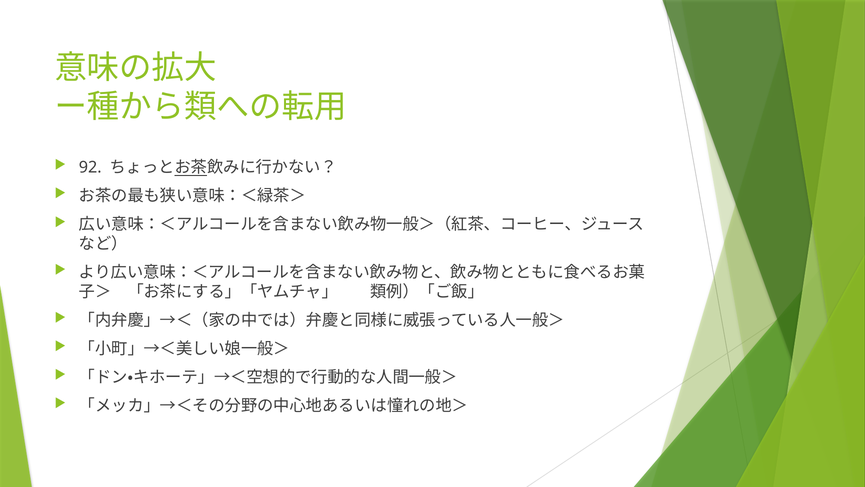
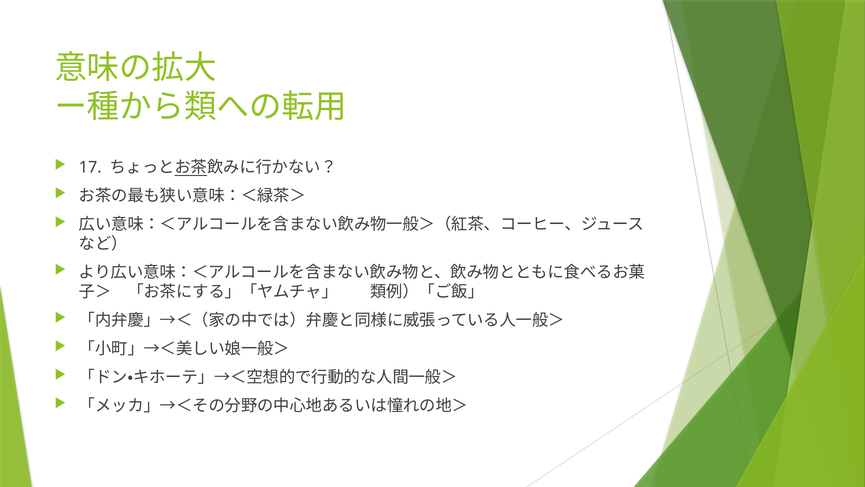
92: 92 -> 17 (90, 167)
